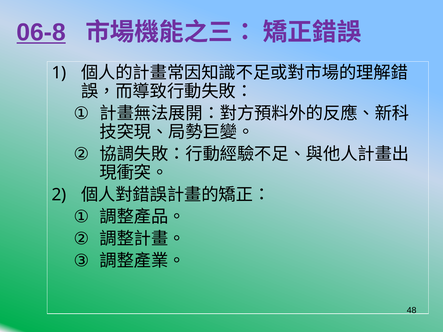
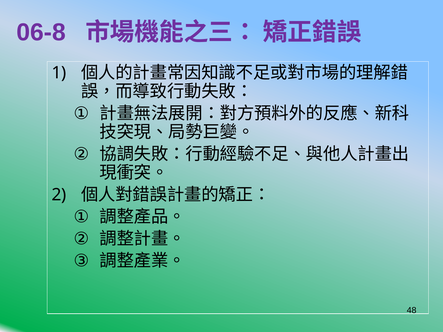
06-8 underline: present -> none (41, 32)
